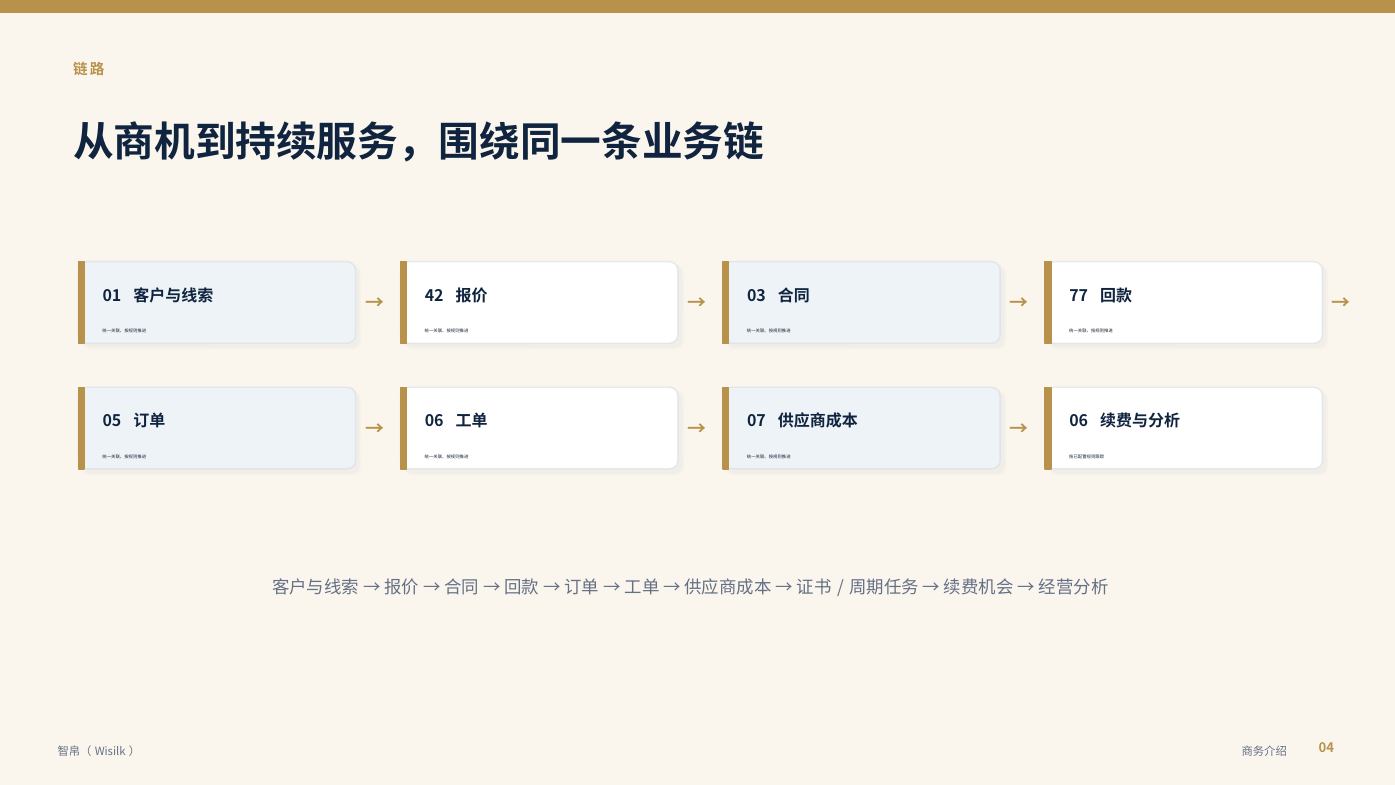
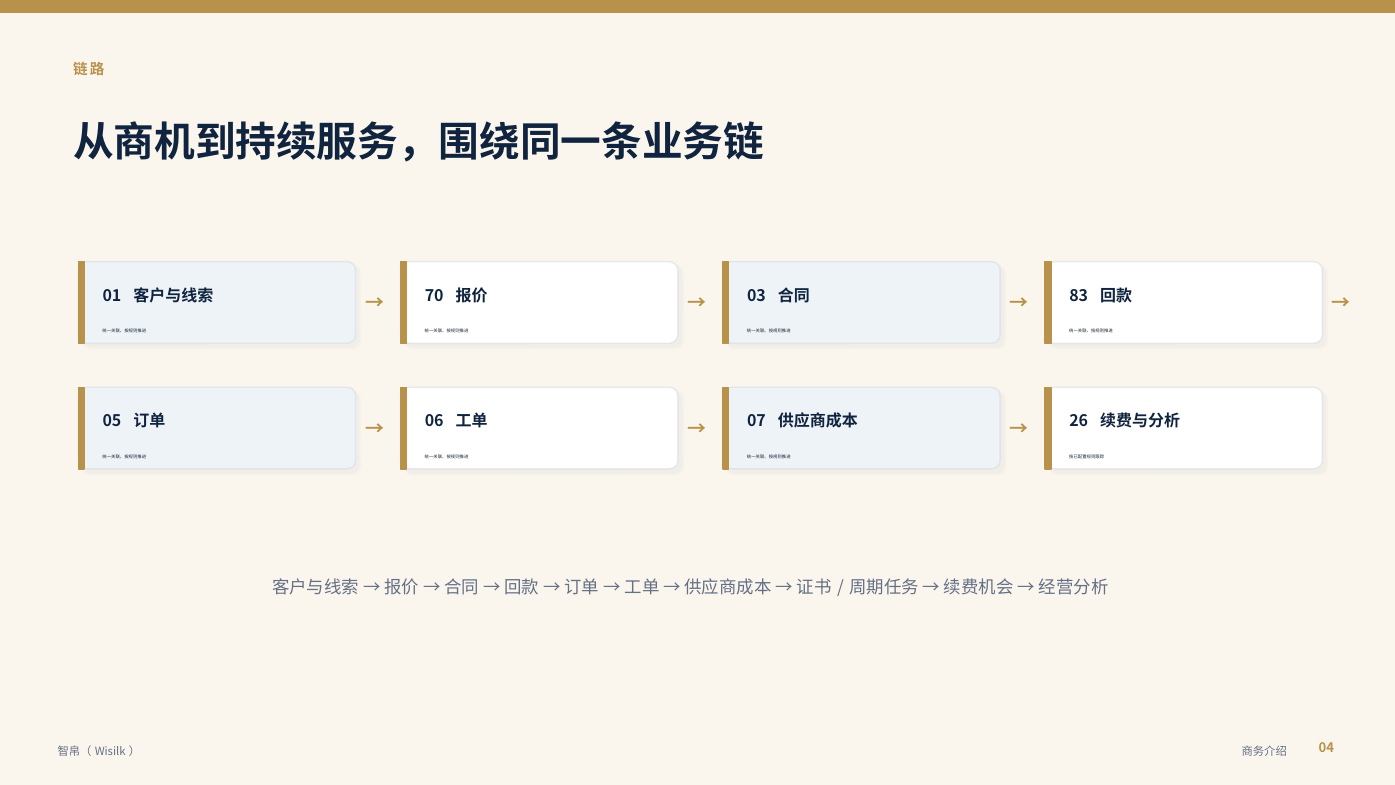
42: 42 -> 70 (434, 296)
77: 77 -> 83 (1079, 296)
06: 06 -> 26 (1079, 421)
